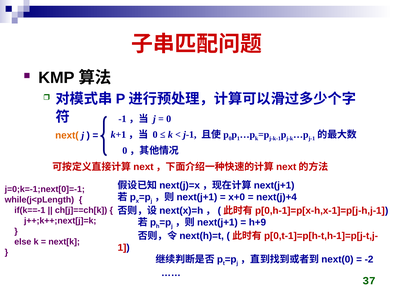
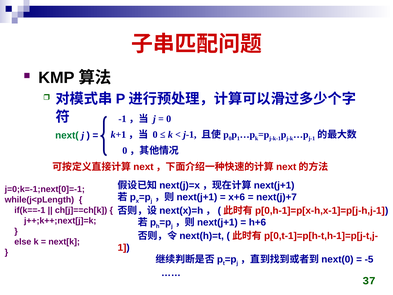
next( colour: orange -> green (67, 135)
x+0: x+0 -> x+6 (237, 197)
next(j)+4: next(j)+4 -> next(j)+7 (277, 197)
h+9: h+9 -> h+6 (257, 222)
-2: -2 -> -5 (369, 259)
